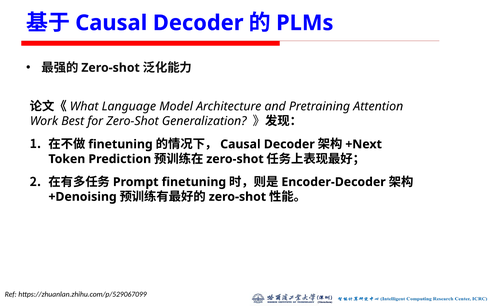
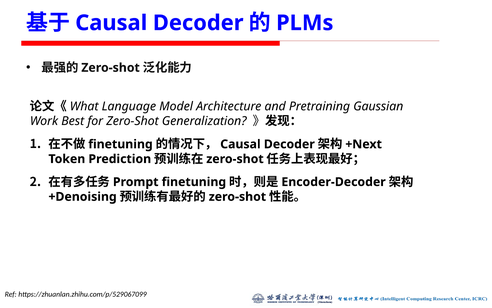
Attention: Attention -> Gaussian (378, 106)
